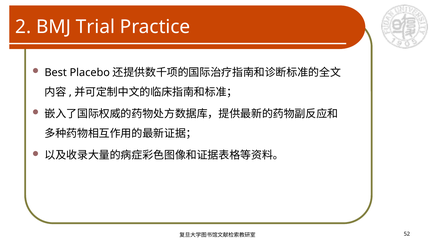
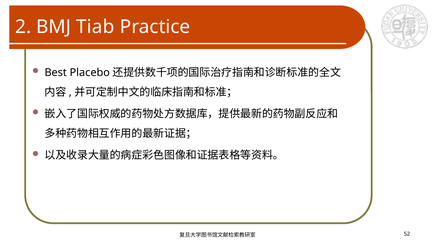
Trial: Trial -> Tiab (95, 27)
